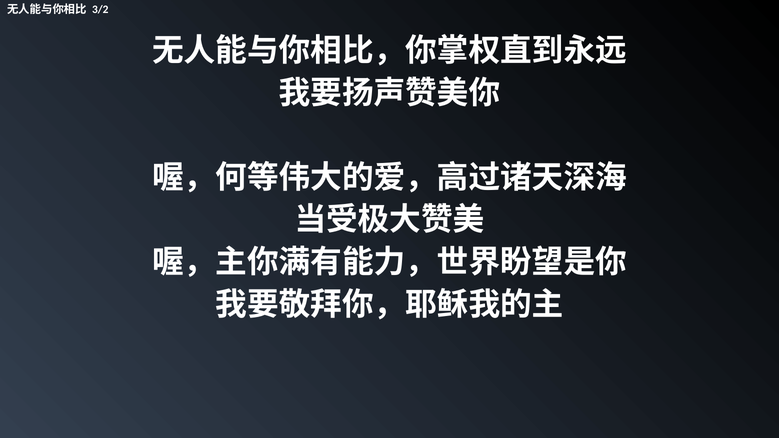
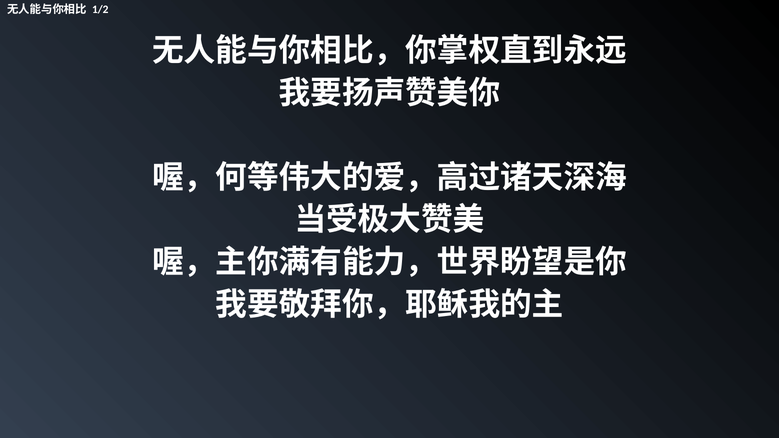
3/2: 3/2 -> 1/2 (100, 10)
